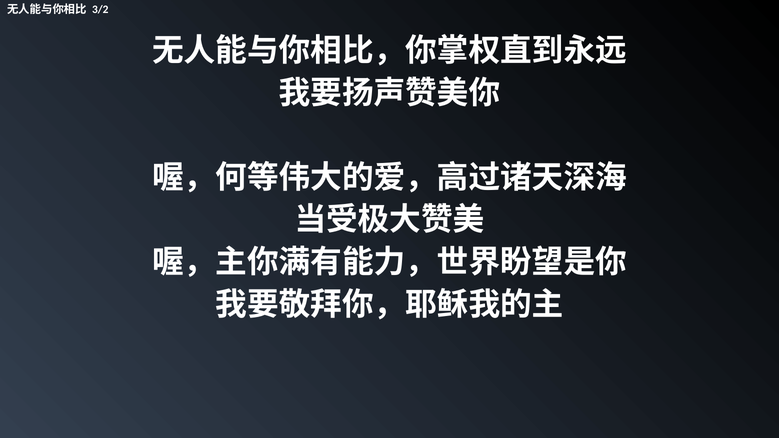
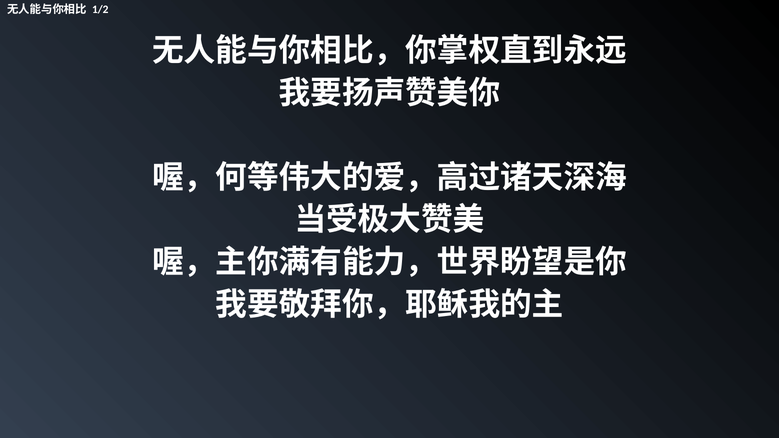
3/2: 3/2 -> 1/2 (100, 10)
